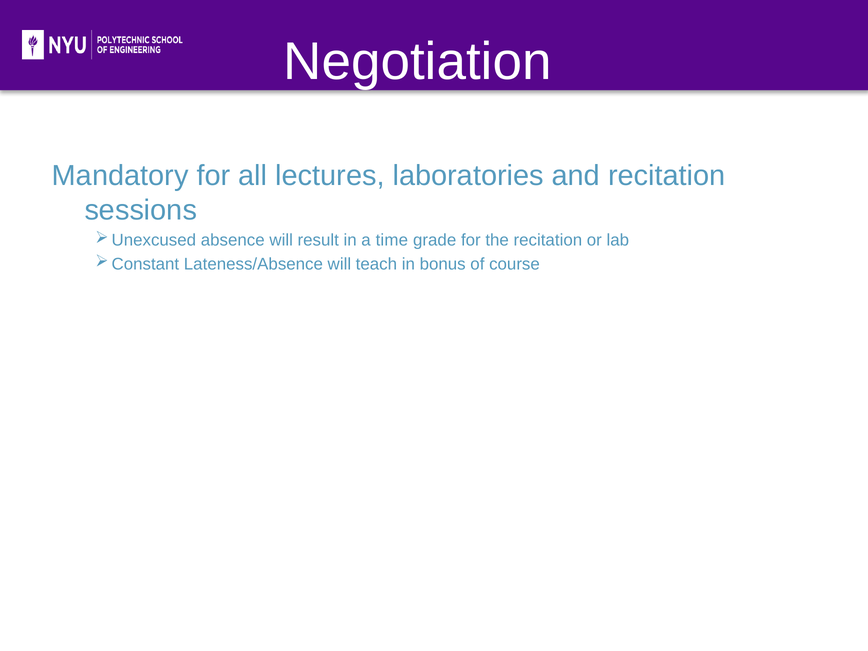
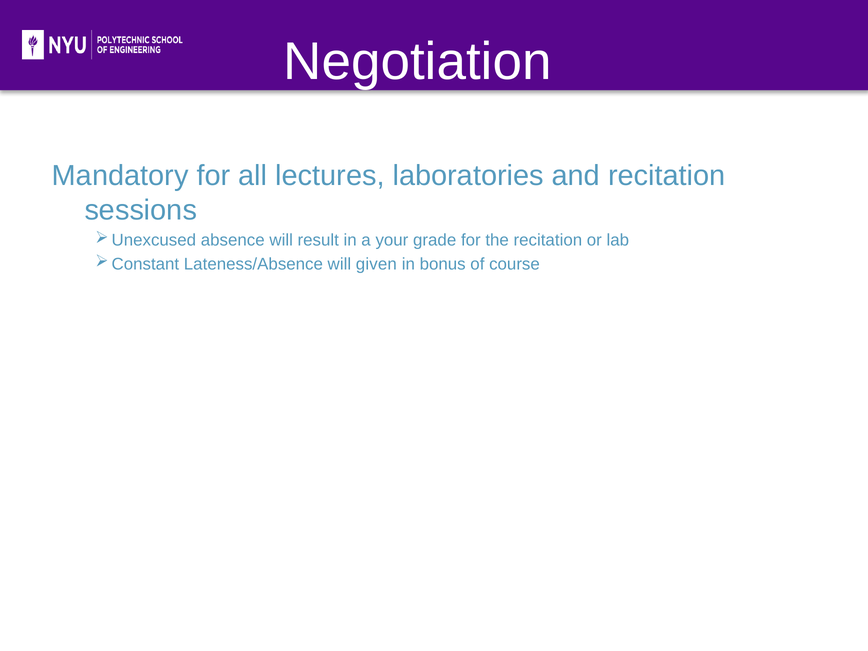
time: time -> your (392, 240)
teach: teach -> given (376, 264)
